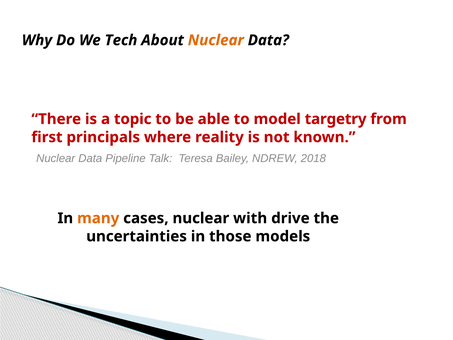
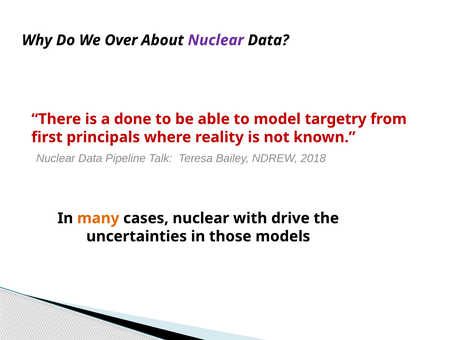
Tech: Tech -> Over (121, 40)
Nuclear colour: orange -> purple (216, 40)
topic: topic -> done (133, 119)
